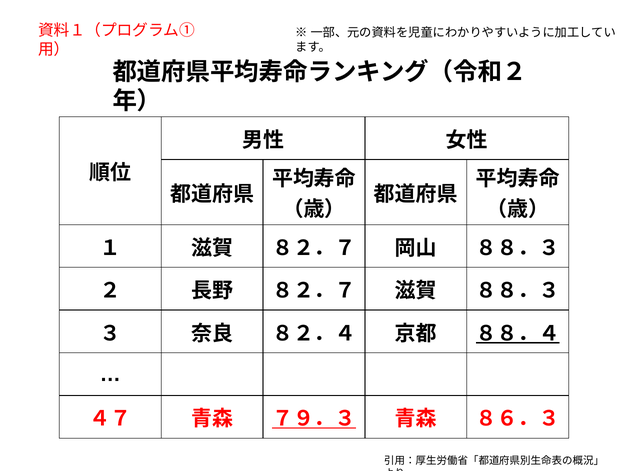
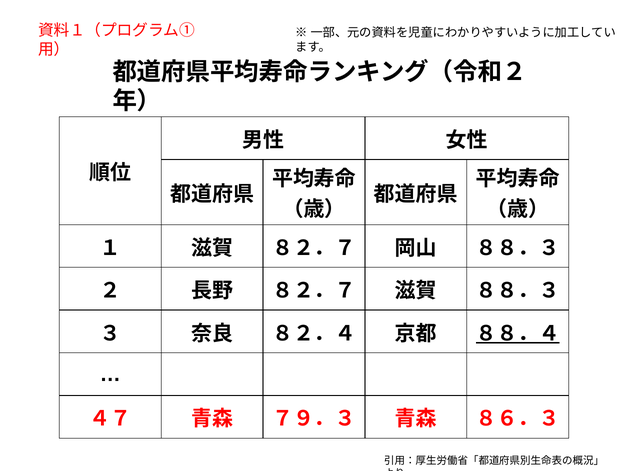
７９．３ underline: present -> none (314, 419)
